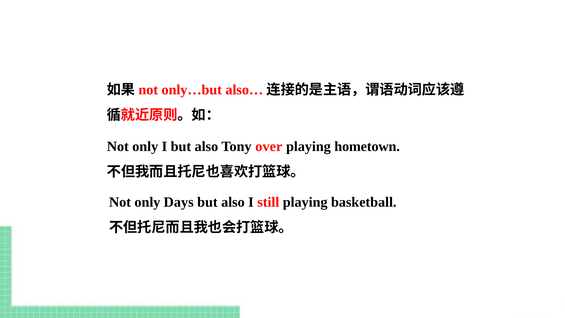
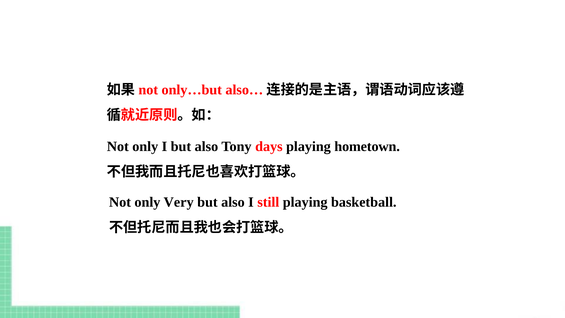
over: over -> days (269, 146)
Days: Days -> Very (179, 202)
